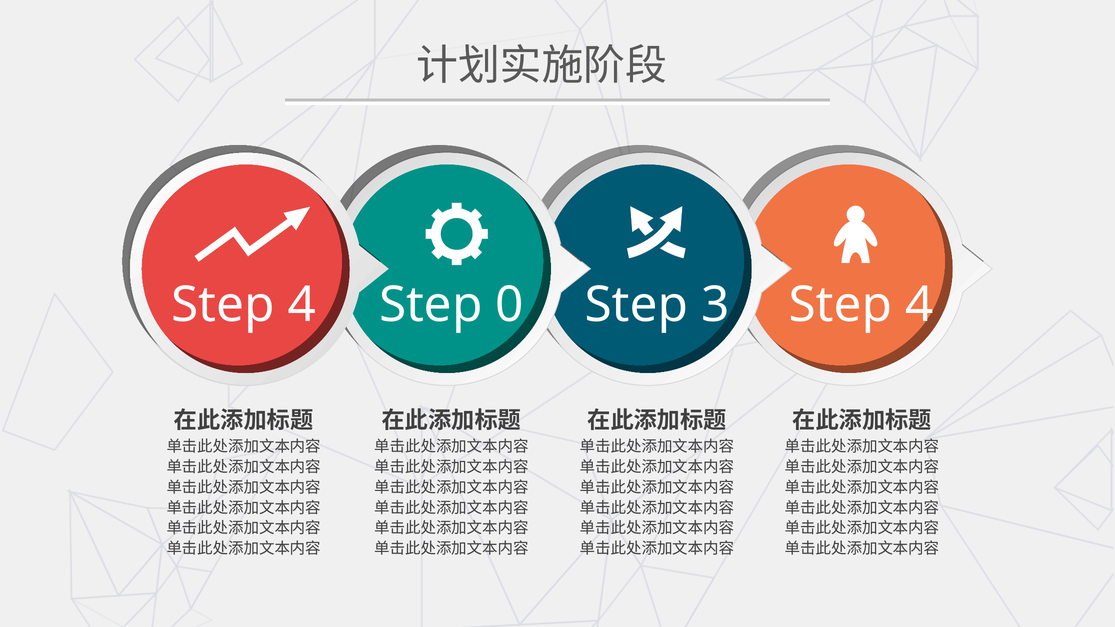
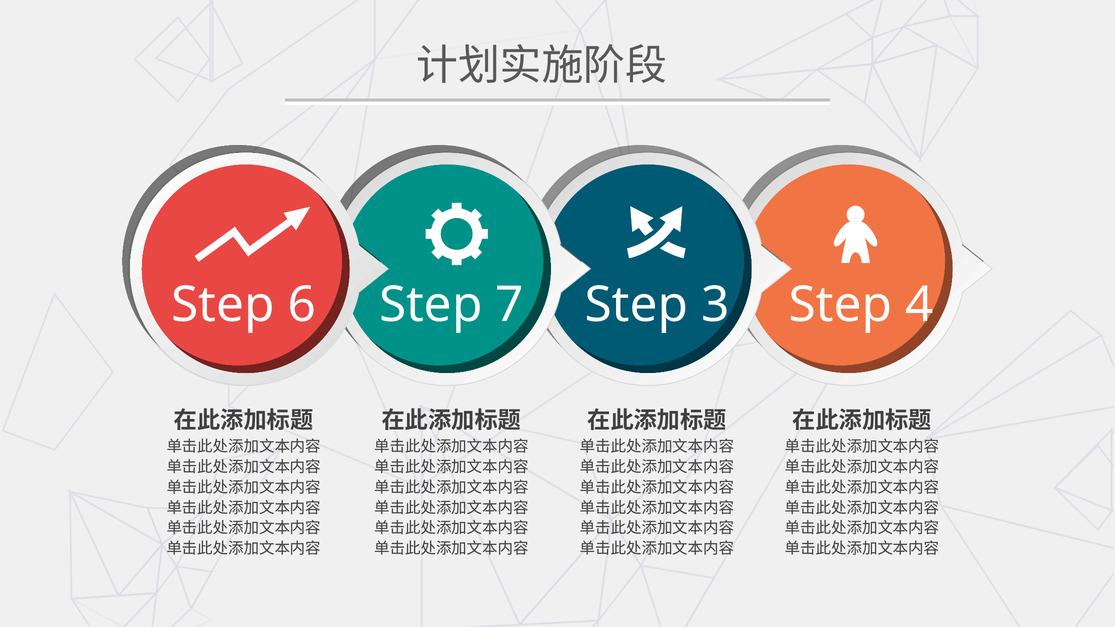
4: 4 -> 6 (302, 305)
0: 0 -> 7 (510, 305)
